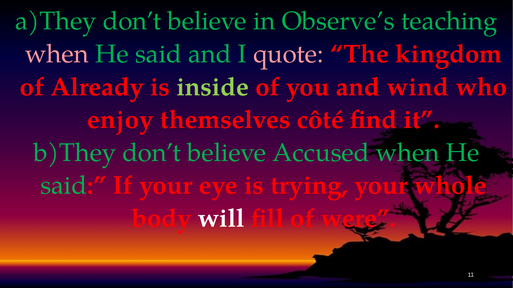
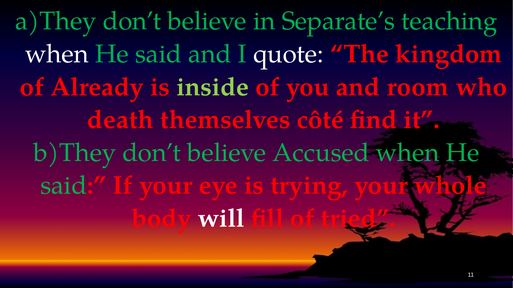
Observe’s: Observe’s -> Separate’s (338, 21)
when colour: pink -> white (57, 54)
quote colour: pink -> white (288, 54)
wind: wind -> room (418, 87)
enjoy: enjoy -> death (120, 120)
were: were -> tried (358, 219)
